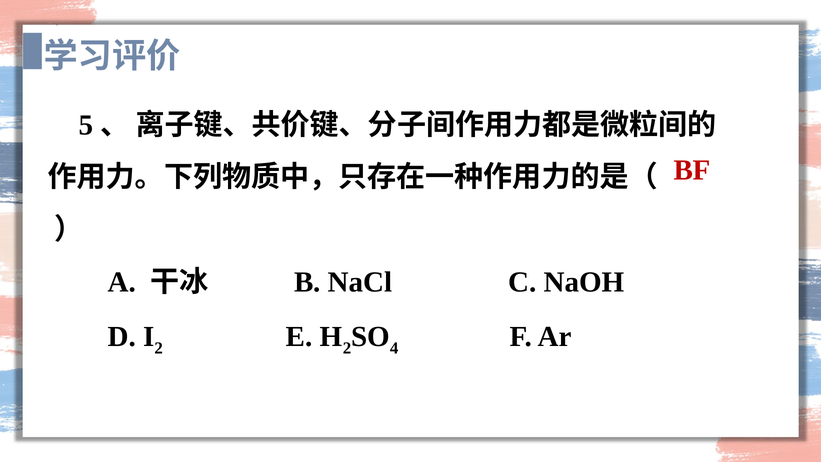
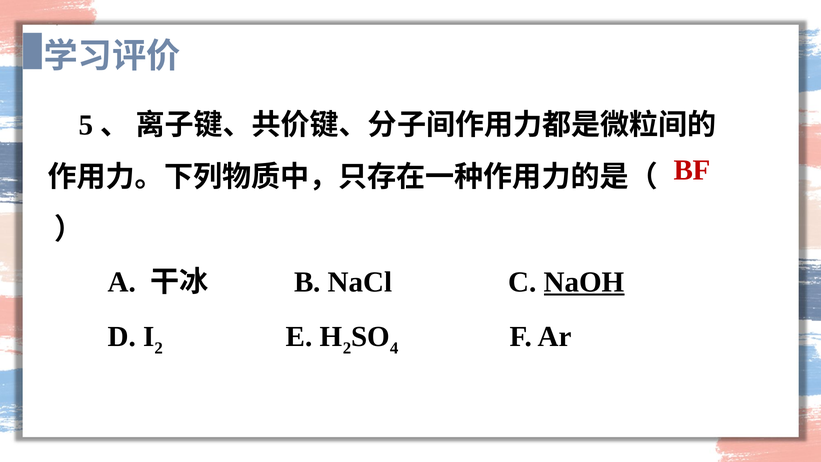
NaOH underline: none -> present (584, 282)
